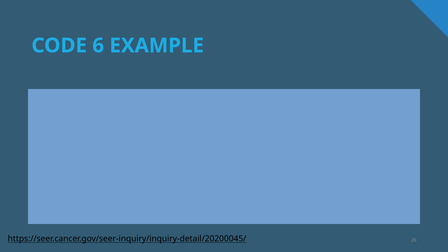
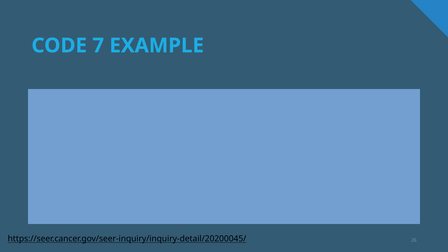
6: 6 -> 7 (98, 46)
